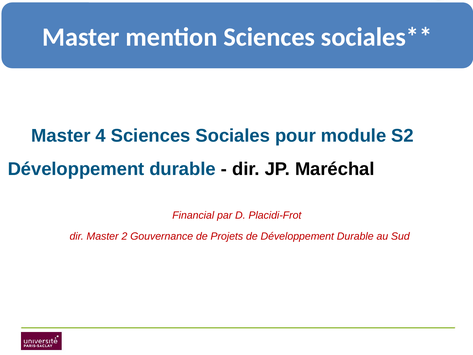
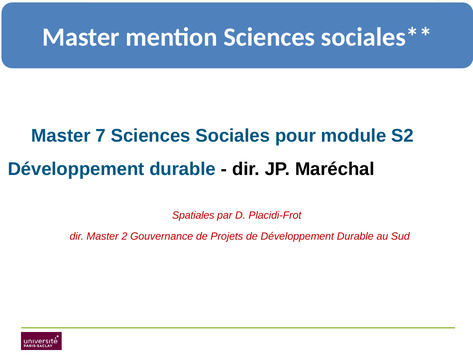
4: 4 -> 7 (101, 136)
Financial: Financial -> Spatiales (193, 215)
